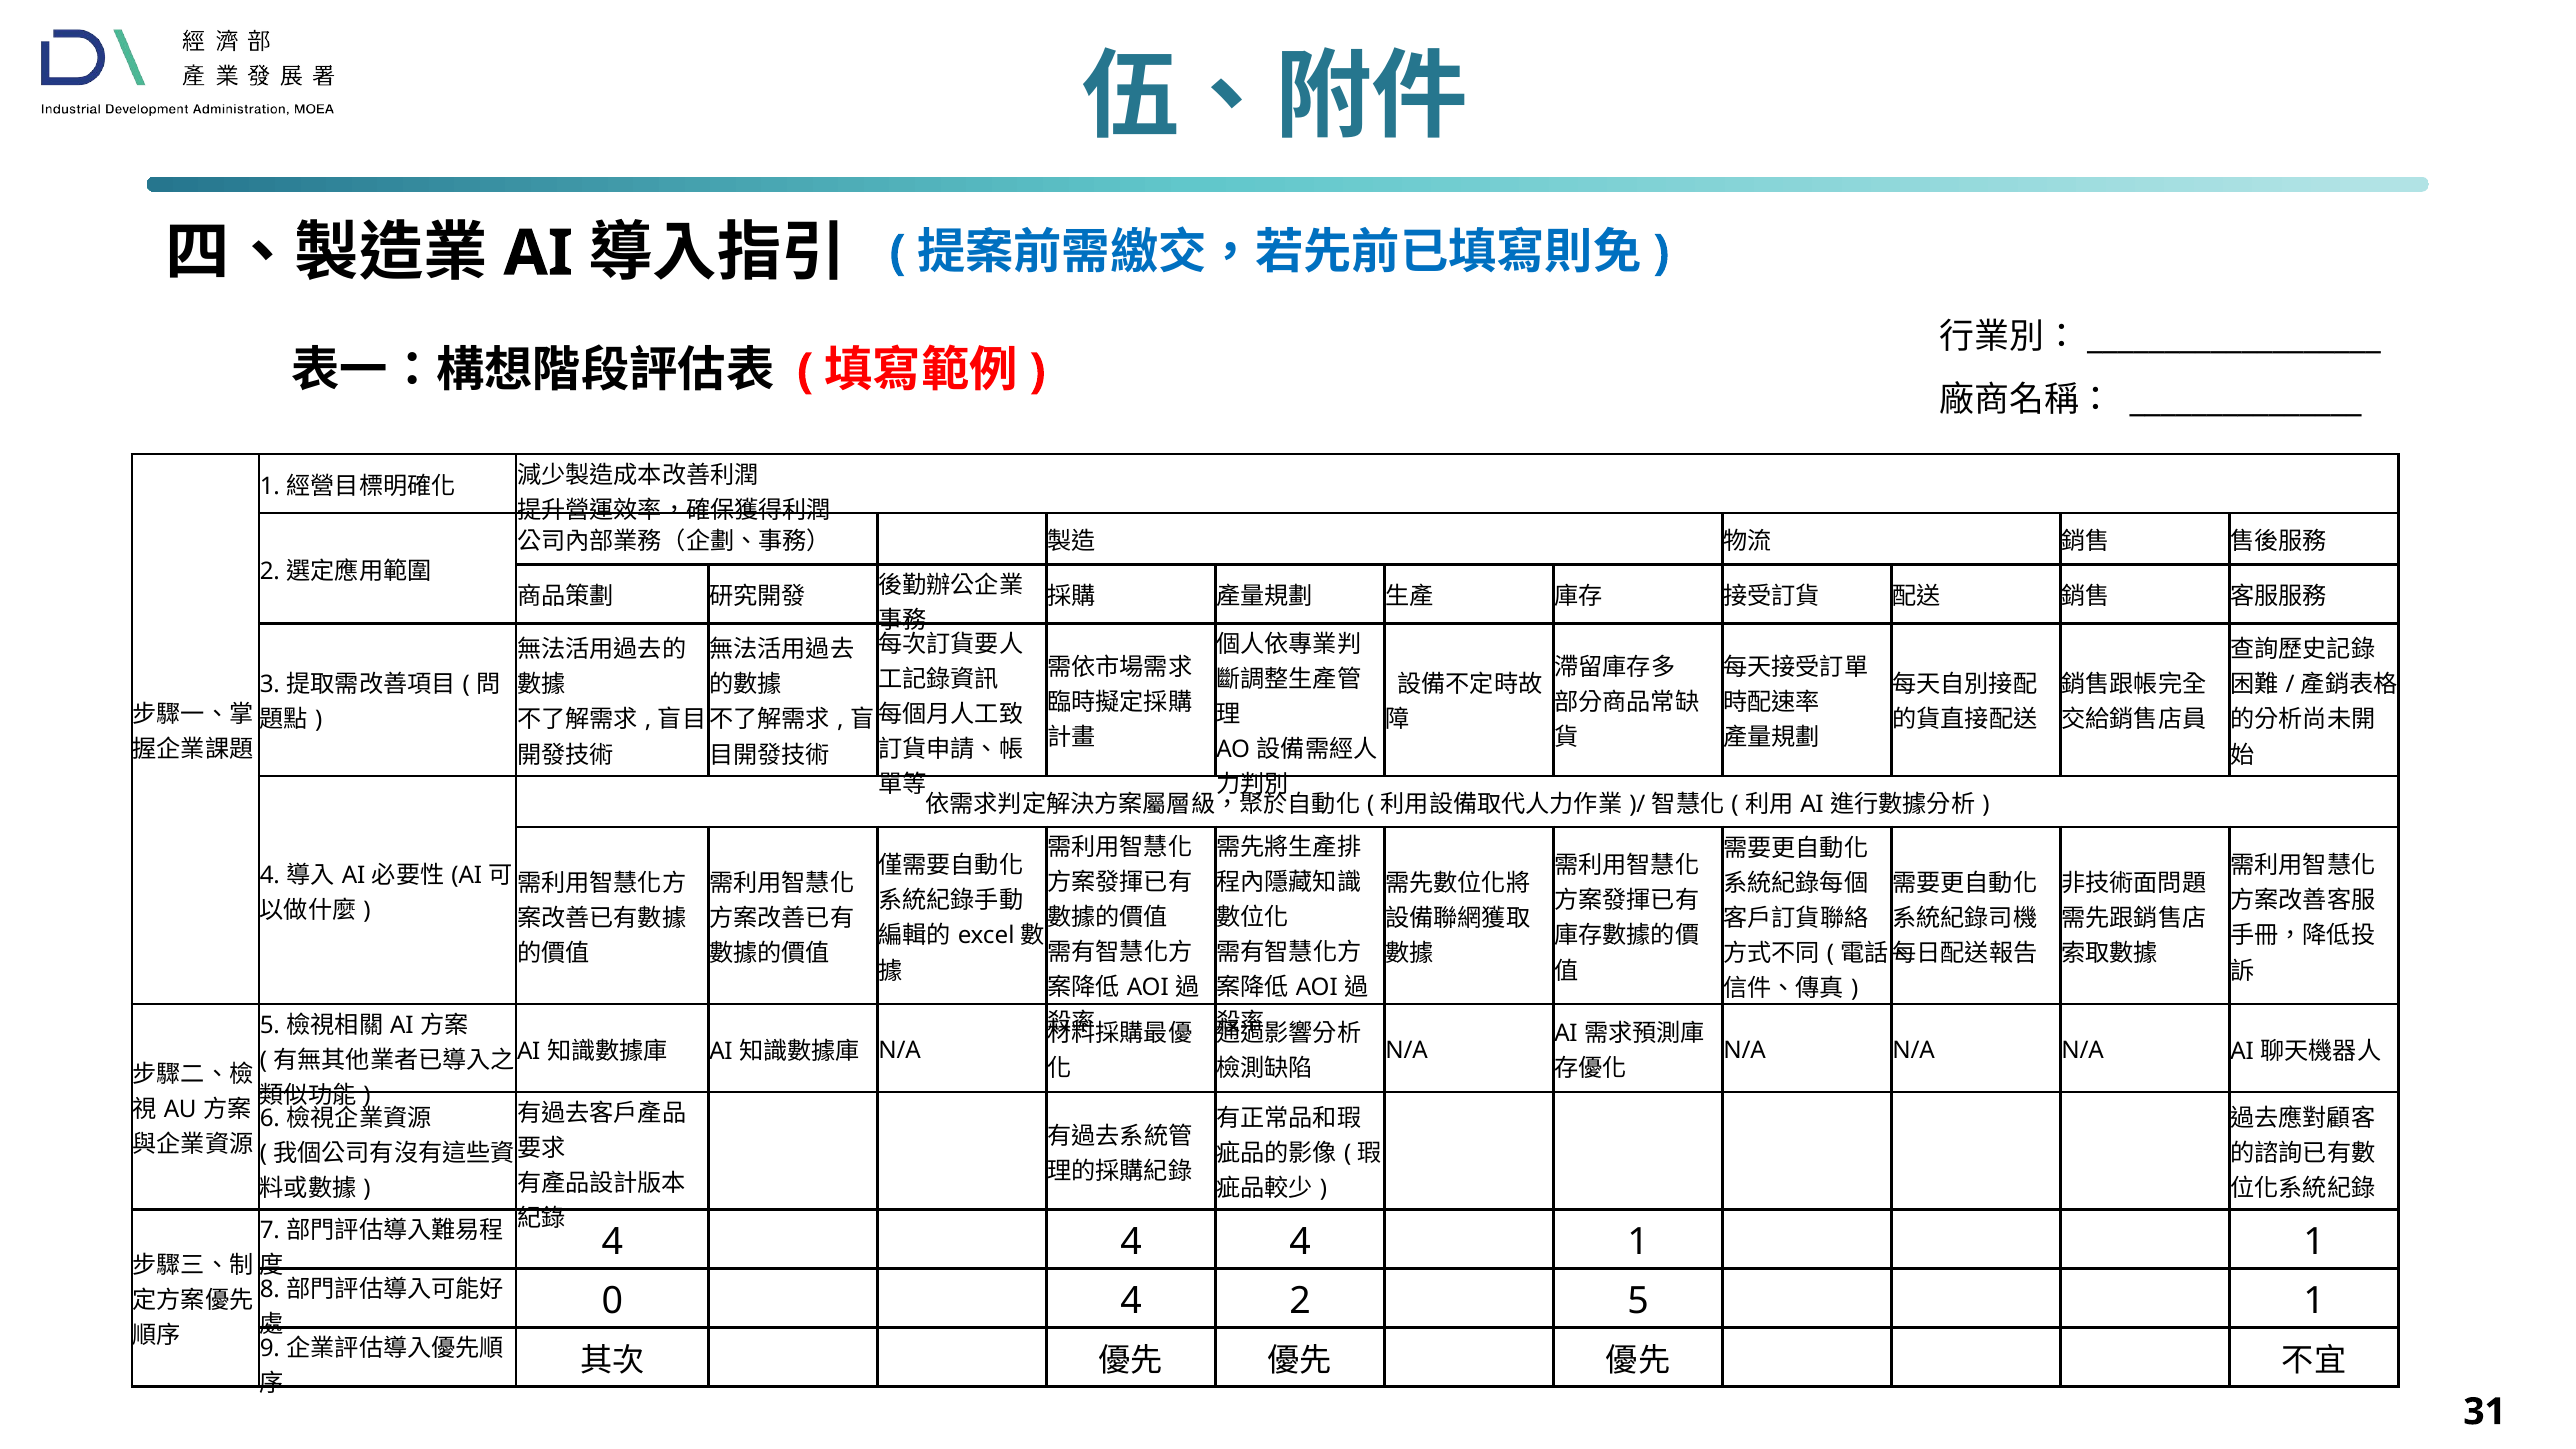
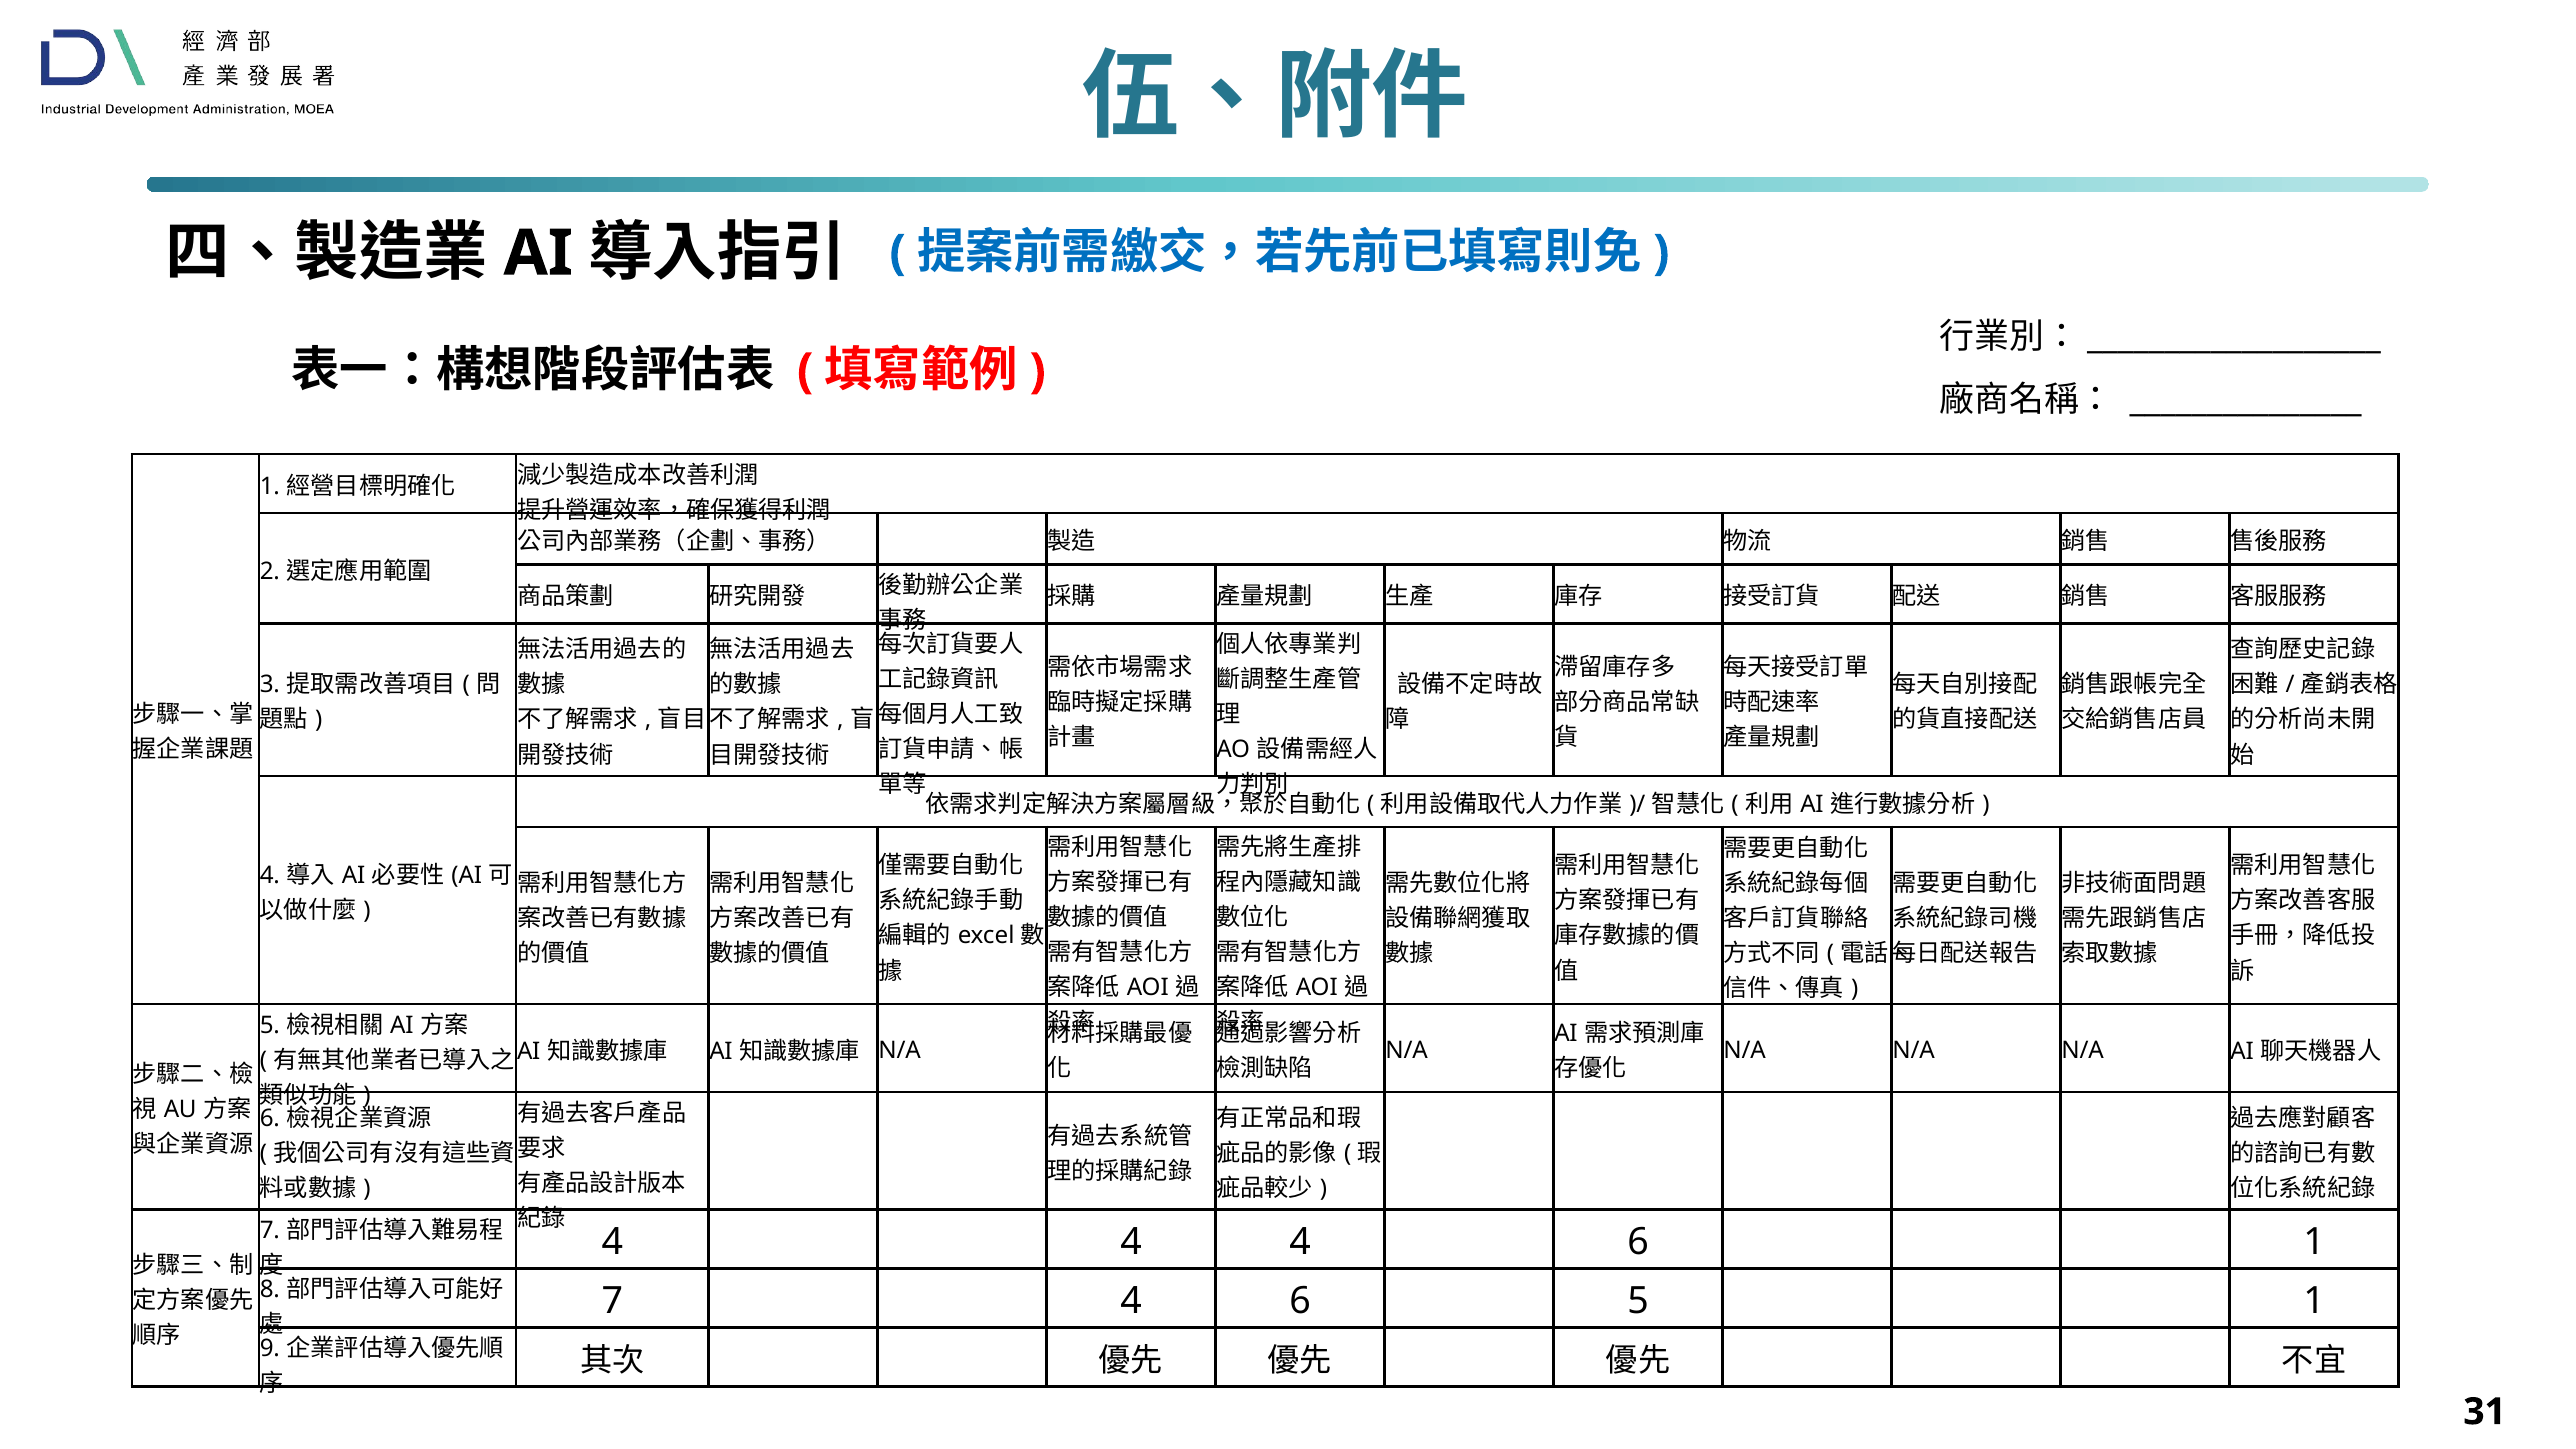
4 4 1: 1 -> 6 (1638, 1242)
0: 0 -> 7 (612, 1301)
2: 2 -> 6 (1300, 1301)
